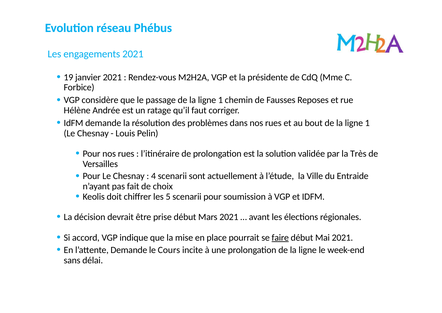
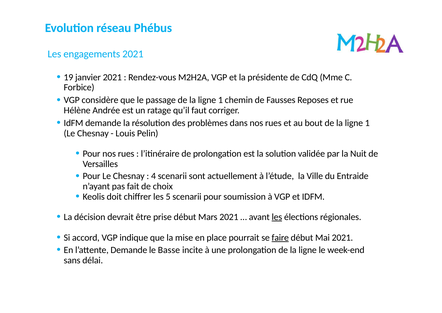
Très: Très -> Nuit (358, 154)
les underline: none -> present (277, 217)
Cours: Cours -> Basse (169, 250)
